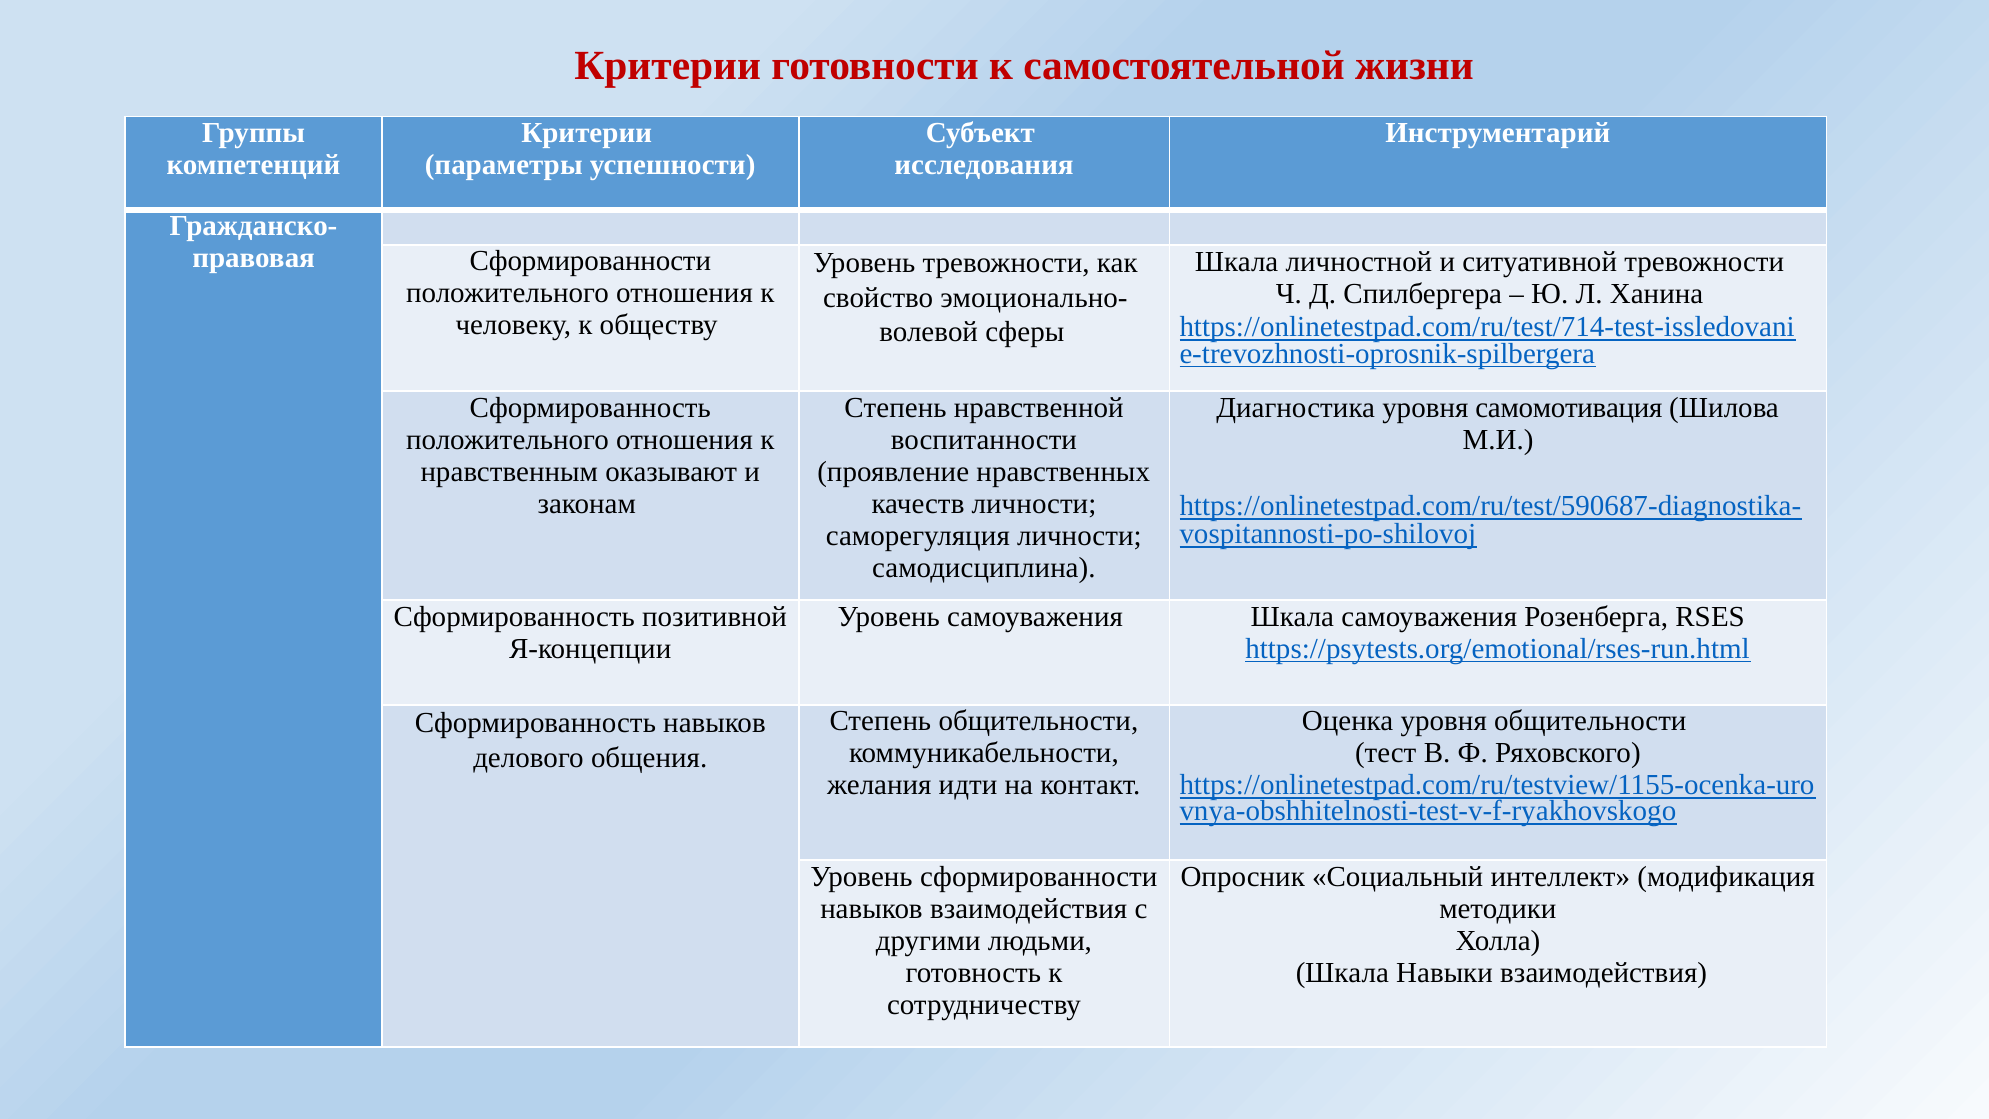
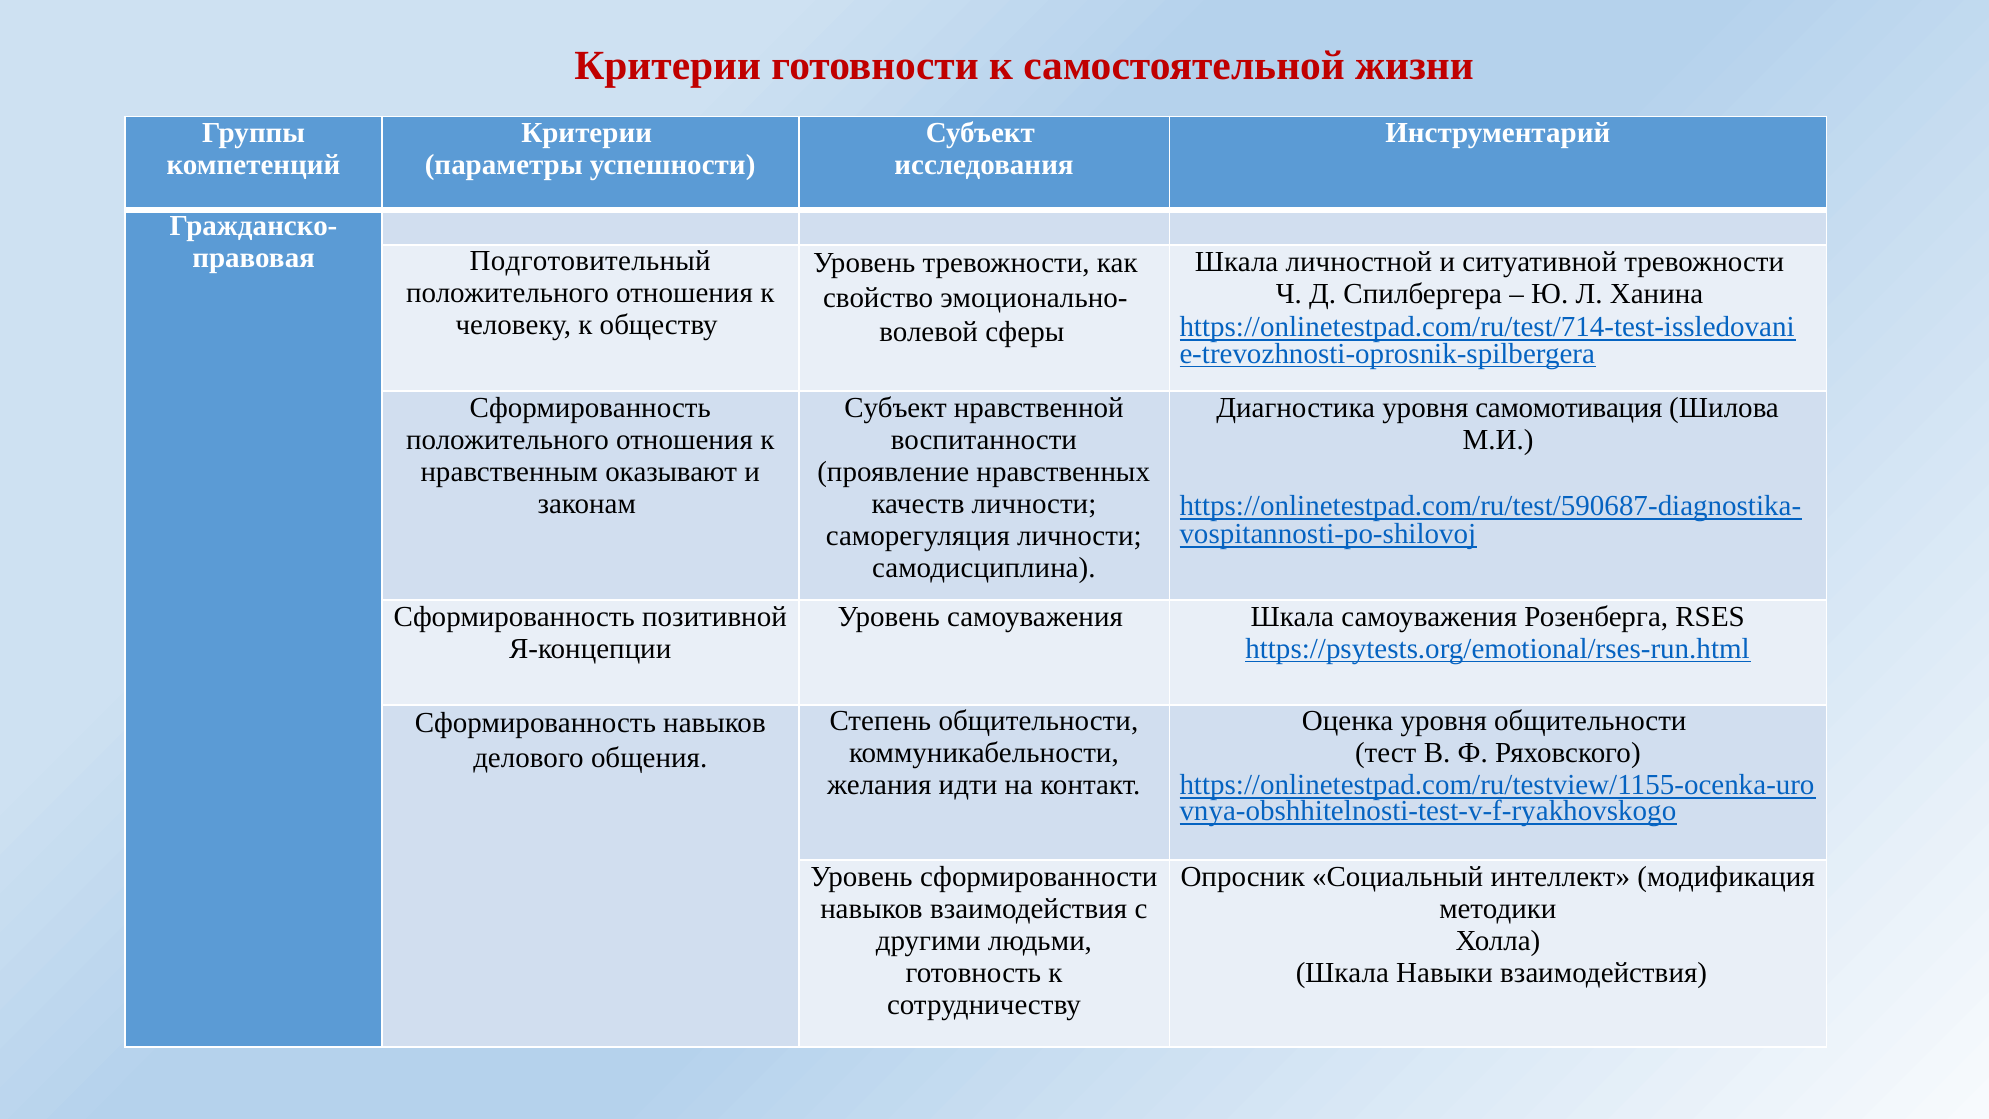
Сформированности: Сформированности -> Подготовительный (590, 261)
Степень: Степень -> Субъект (896, 407)
